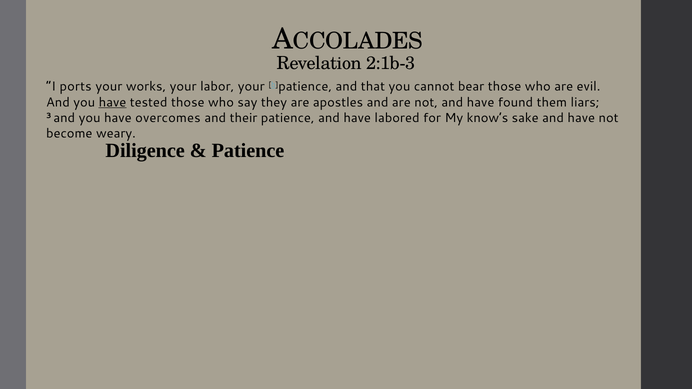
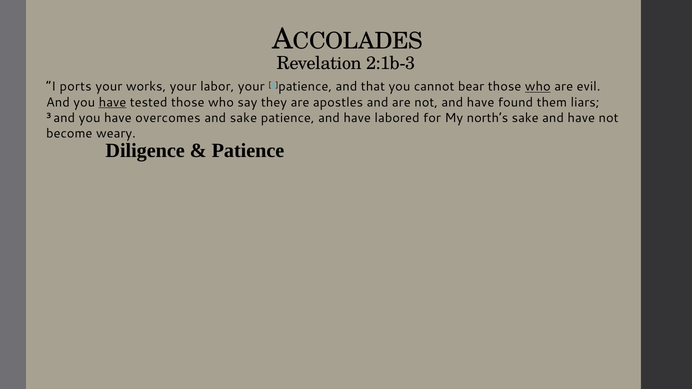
who underline: none -> present (538, 87)
and their: their -> sake (243, 118)
know’s: know’s -> north’s (487, 118)
